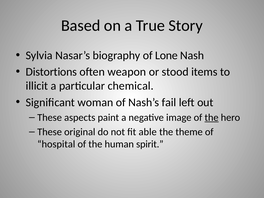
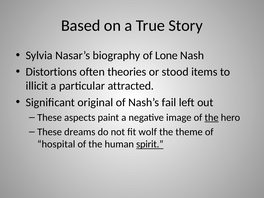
weapon: weapon -> theories (127, 72)
chemical: chemical -> attracted (131, 86)
woman: woman -> original (95, 102)
original: original -> dreams (80, 132)
able: able -> wolf (148, 132)
spirit underline: none -> present (150, 144)
